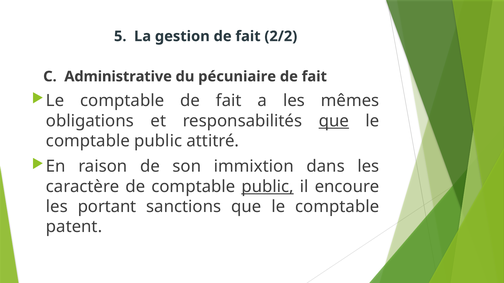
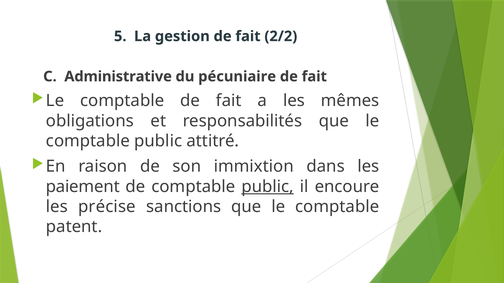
que underline: present -> none (334, 121)
caractère: caractère -> paiement (83, 187)
portant: portant -> précise (107, 207)
